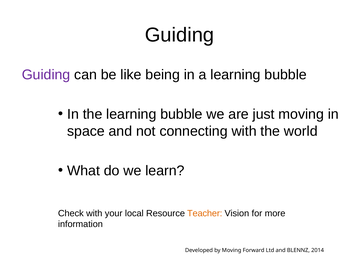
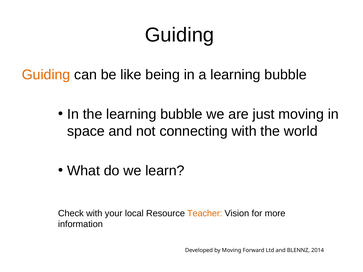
Guiding colour: purple -> orange (46, 75)
